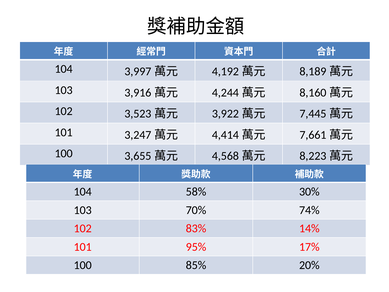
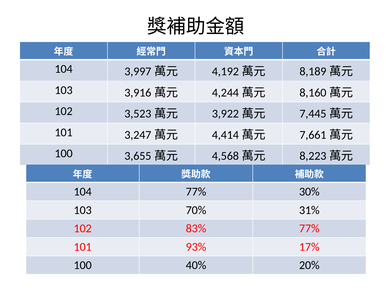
104 58%: 58% -> 77% (196, 192)
74%: 74% -> 31% (309, 210)
83% 14%: 14% -> 77% (309, 228)
95%: 95% -> 93% (196, 247)
85%: 85% -> 40% (196, 265)
